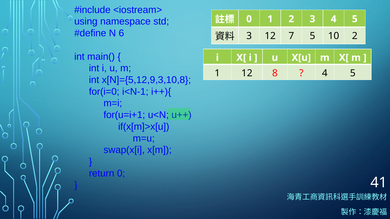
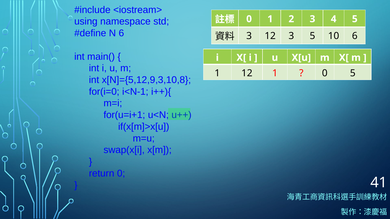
12 7: 7 -> 3 (291, 36)
10 2: 2 -> 6 (355, 36)
12 8: 8 -> 1 (275, 73)
4: 4 -> 0 (325, 73)
